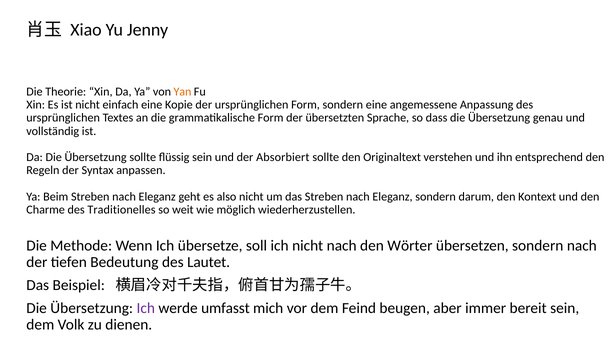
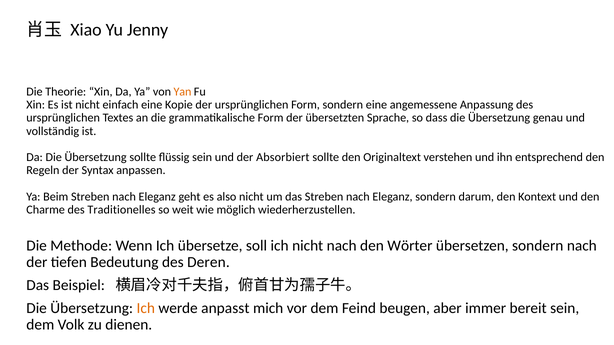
Lautet: Lautet -> Deren (208, 263)
Ich colour: purple -> orange (146, 309)
umfasst: umfasst -> anpasst (225, 309)
